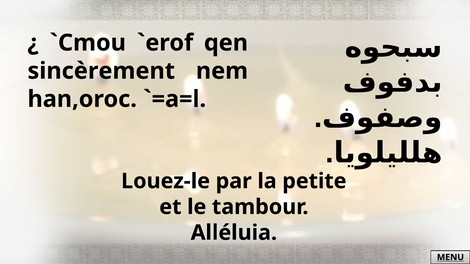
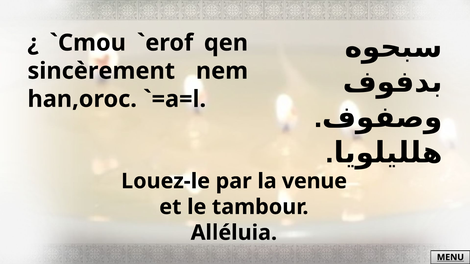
petite: petite -> venue (314, 181)
